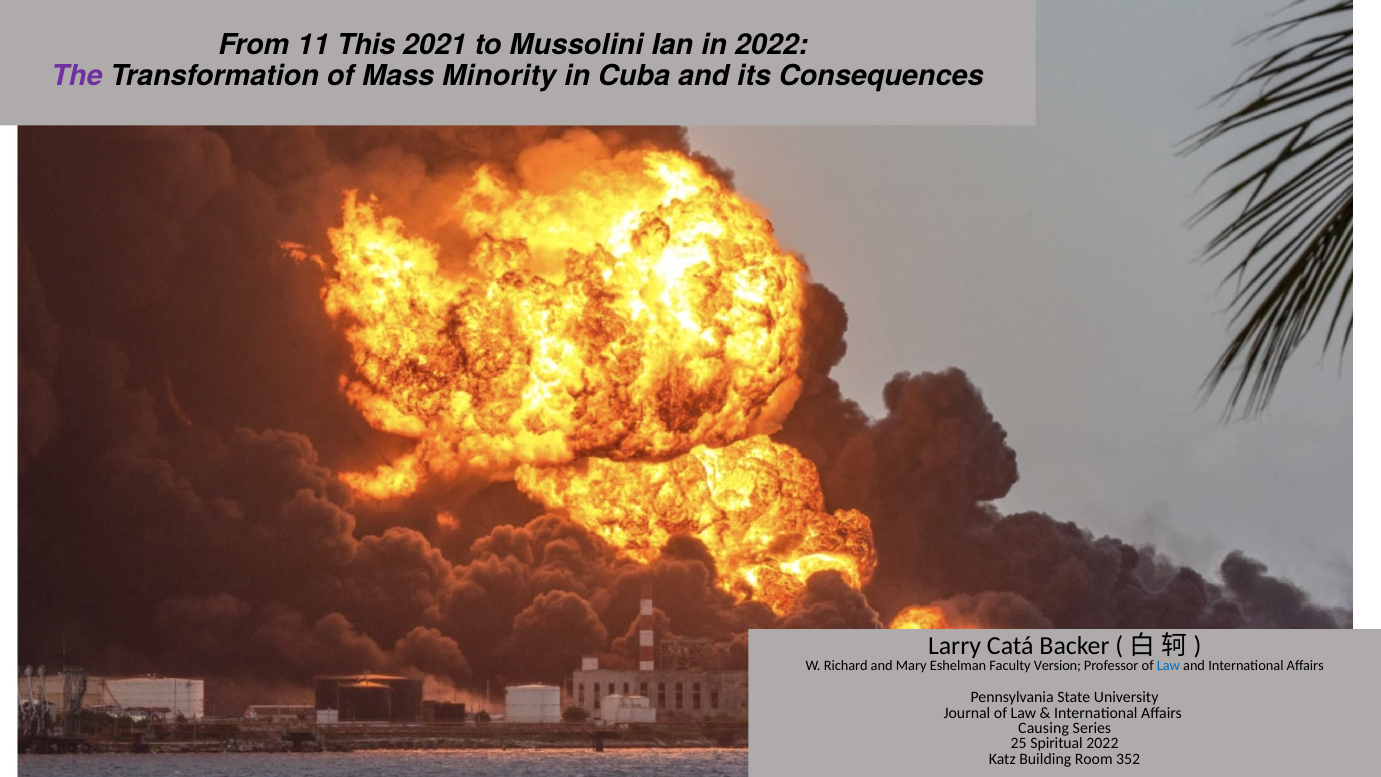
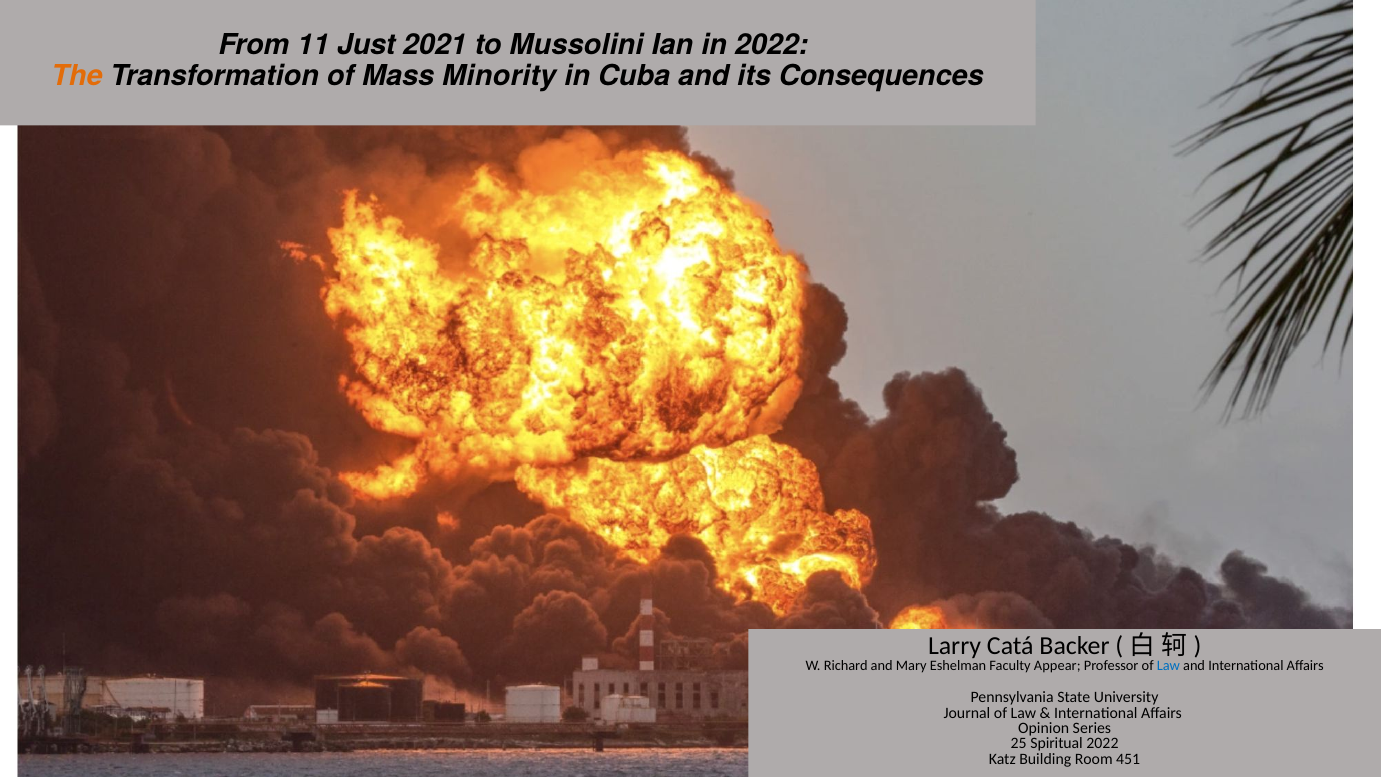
This: This -> Just (366, 45)
The colour: purple -> orange (77, 76)
Version: Version -> Appear (1057, 666)
Causing: Causing -> Opinion (1044, 728)
352: 352 -> 451 (1128, 759)
